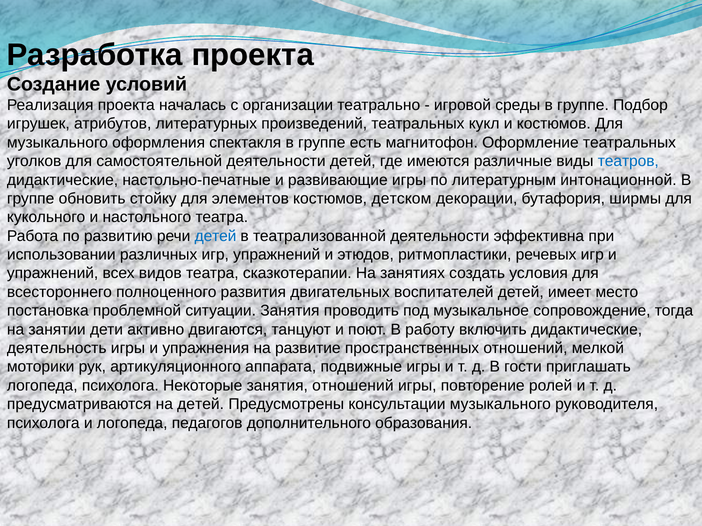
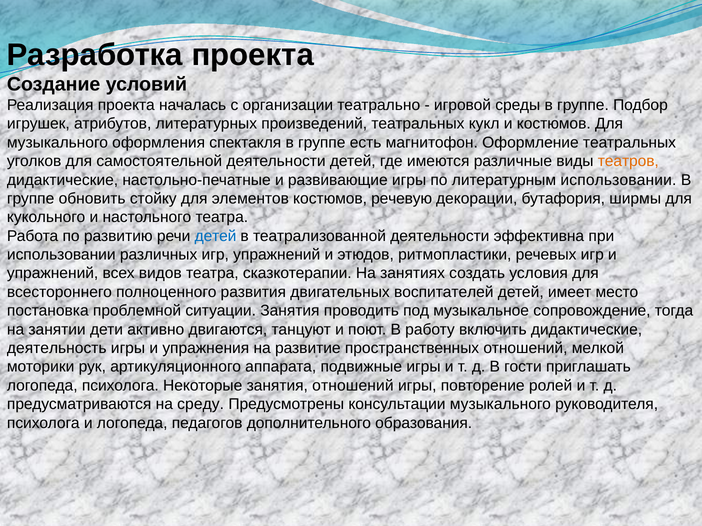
театров colour: blue -> orange (628, 161)
литературным интонационной: интонационной -> использовании (618, 180)
детском: детском -> речевую (402, 199)
на детей: детей -> среду (201, 405)
